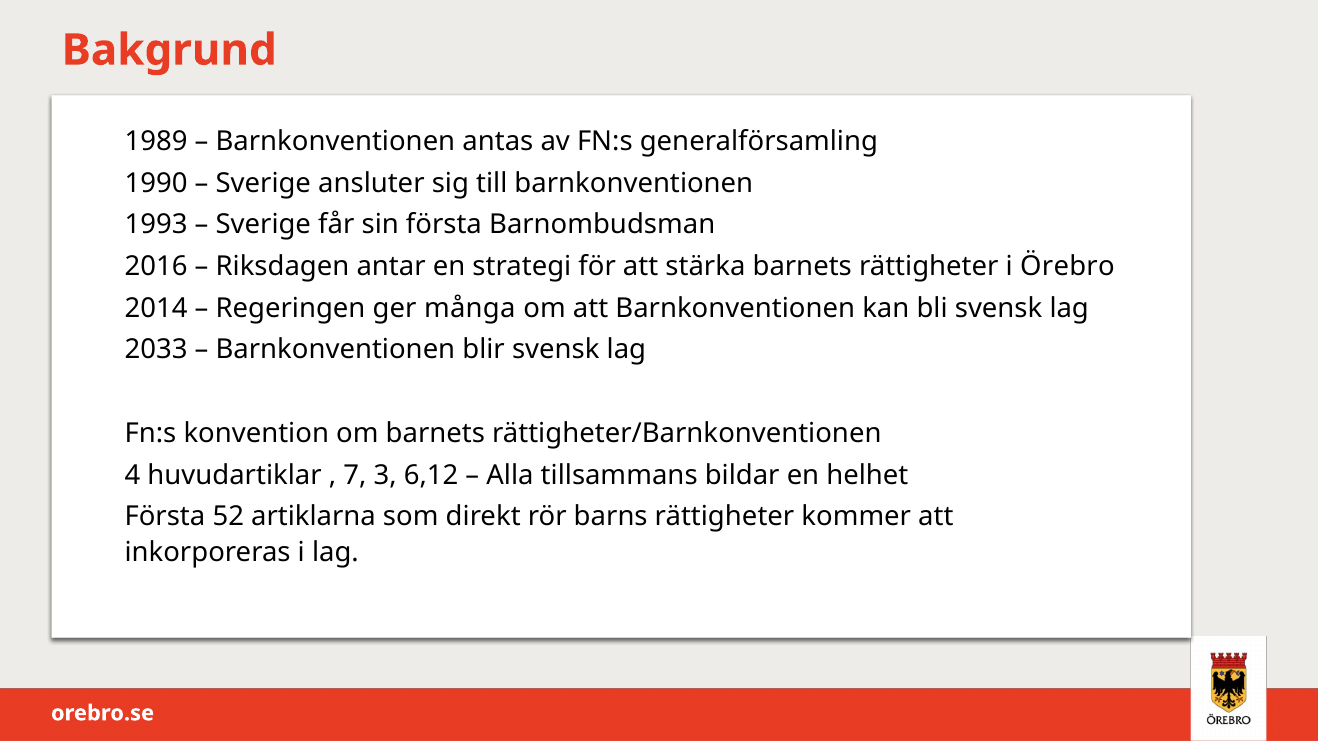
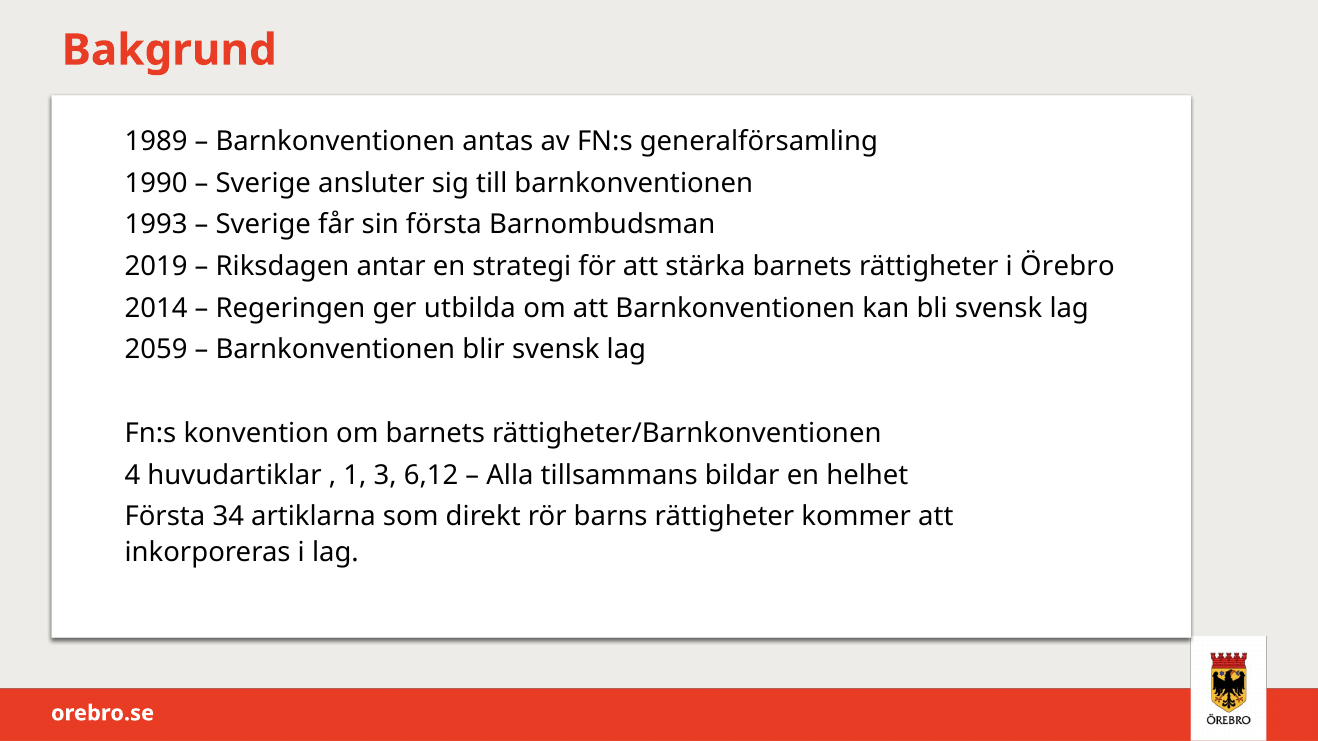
2016: 2016 -> 2019 (156, 267)
många: många -> utbilda (470, 308)
2033: 2033 -> 2059 (156, 350)
7: 7 -> 1 (355, 475)
52: 52 -> 34 (228, 517)
